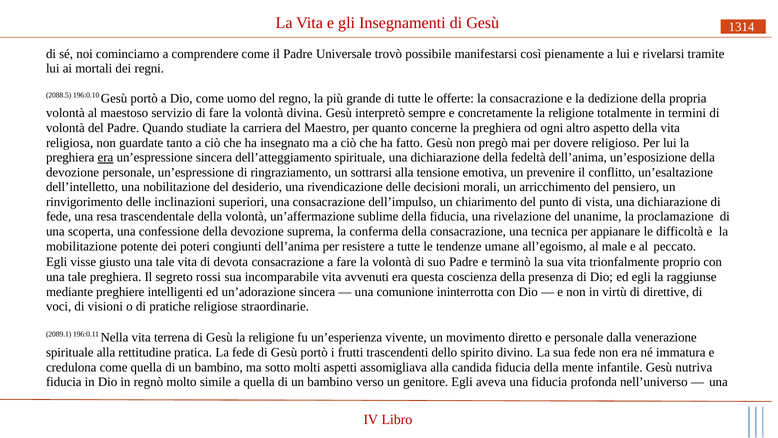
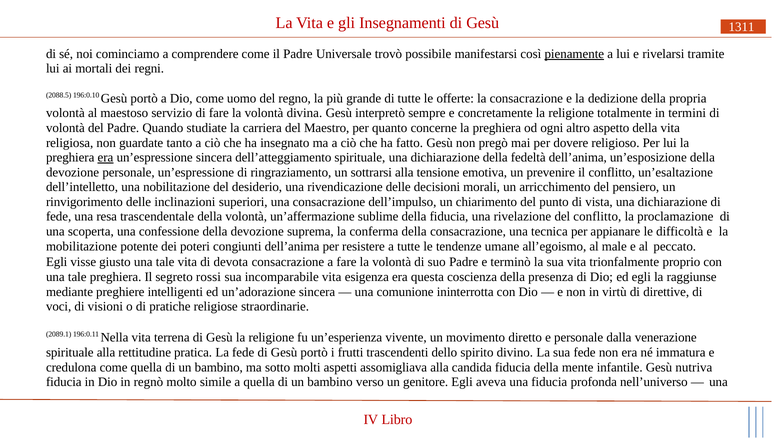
1314: 1314 -> 1311 (742, 27)
pienamente underline: none -> present (574, 54)
del unanime: unanime -> conflitto (597, 217)
avvenuti: avvenuti -> esigenza (367, 277)
